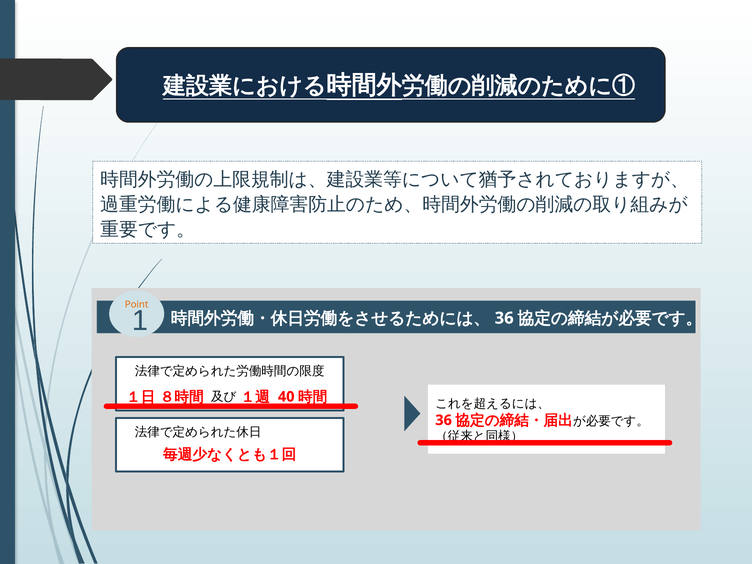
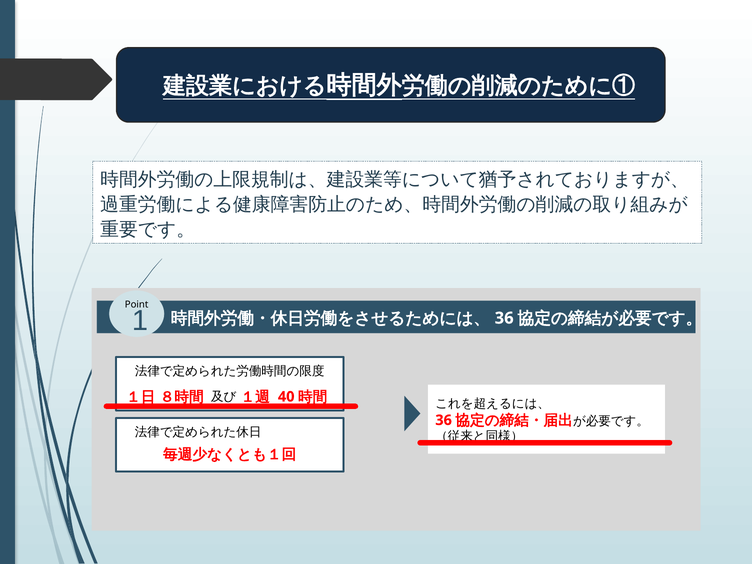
Point colour: orange -> black (137, 305)
